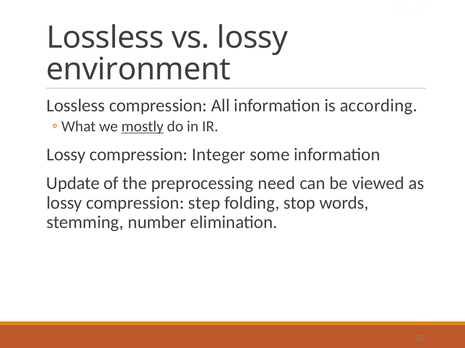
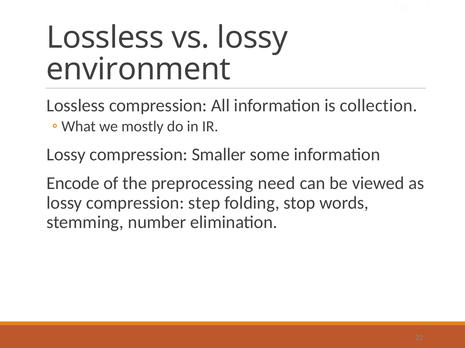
according: according -> collection (379, 106)
mostly underline: present -> none (142, 127)
Integer: Integer -> Smaller (219, 155)
Update: Update -> Encode (73, 184)
